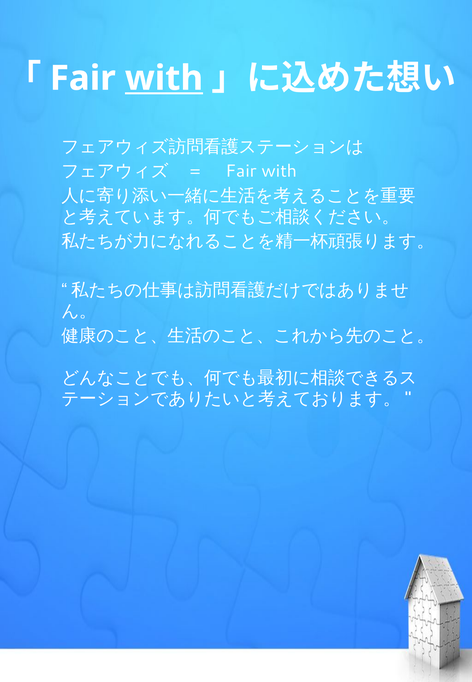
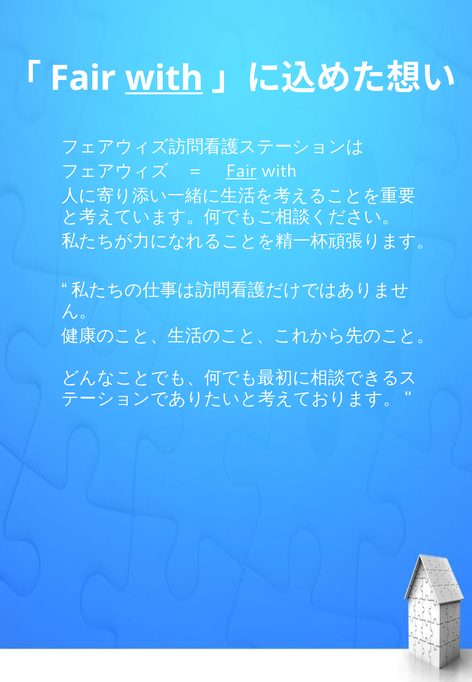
Fair underline: none -> present (241, 171)
